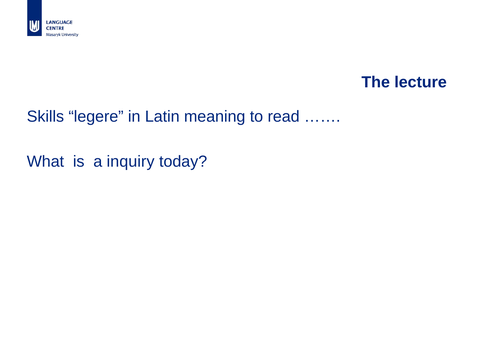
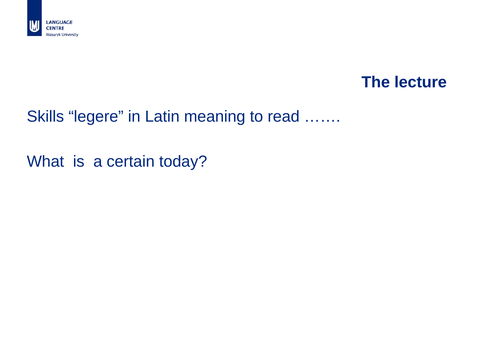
inquiry: inquiry -> certain (131, 161)
